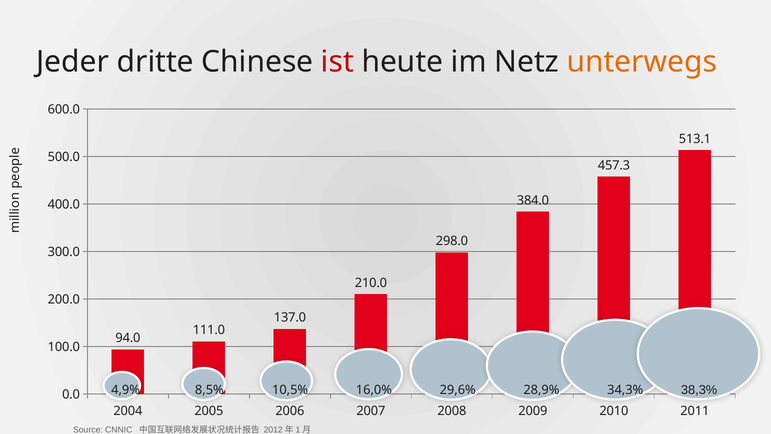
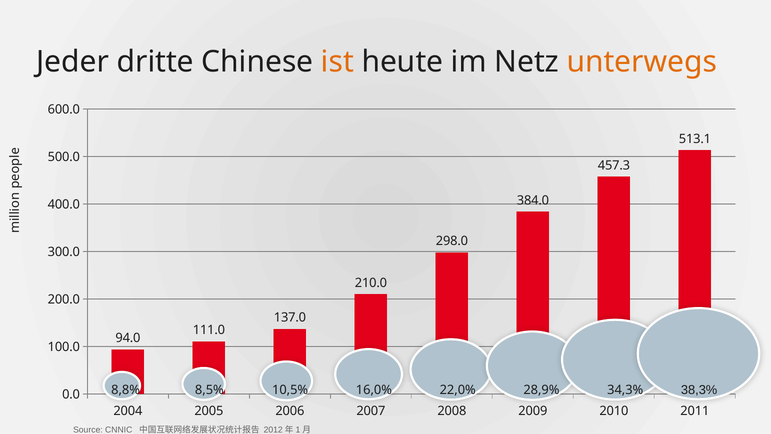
ist colour: red -> orange (337, 62)
4,9%: 4,9% -> 8,8% (126, 390)
29,6%: 29,6% -> 22,0% (458, 390)
